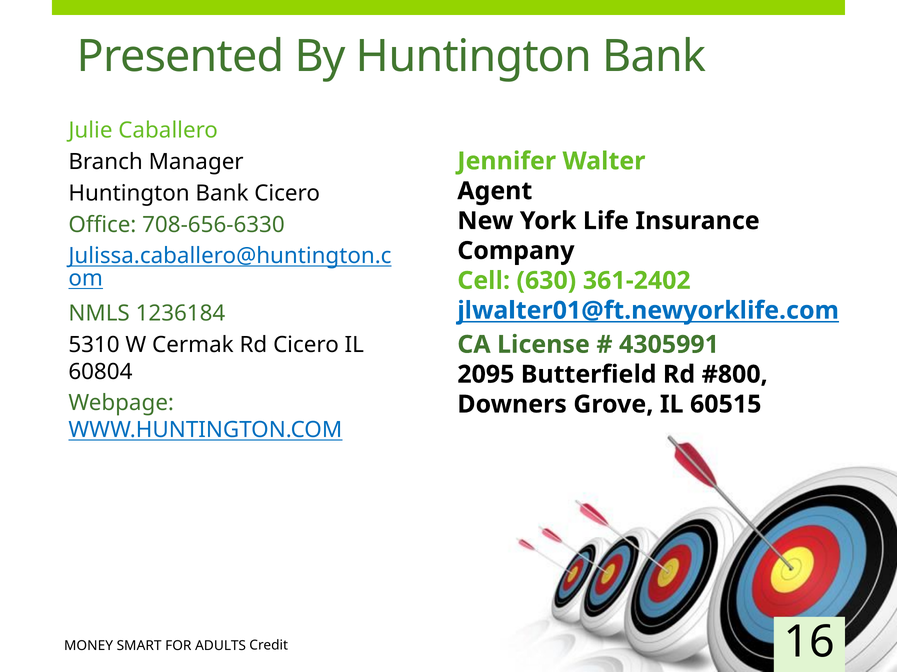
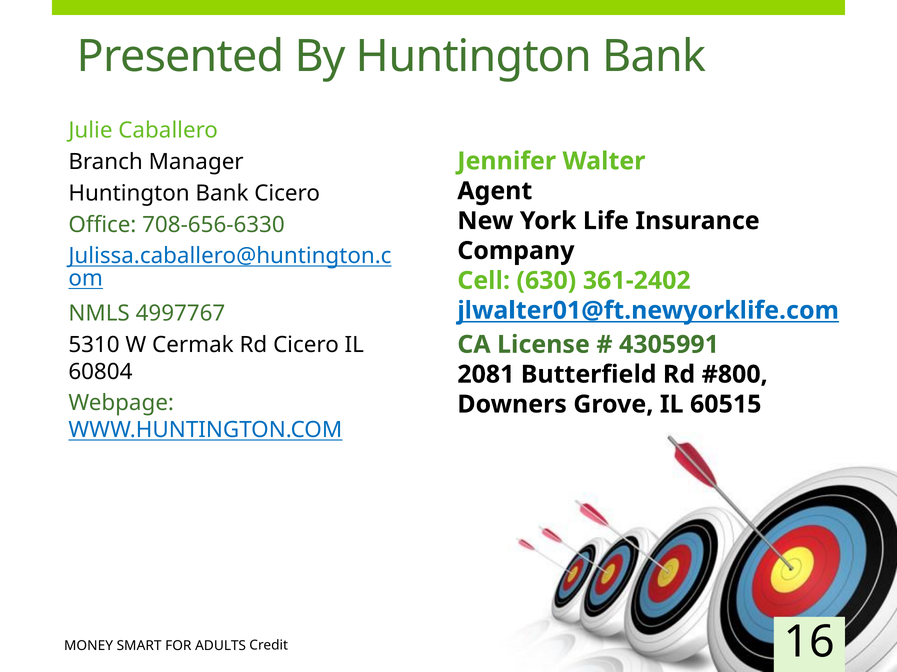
1236184: 1236184 -> 4997767 (180, 314)
2095: 2095 -> 2081 (486, 375)
